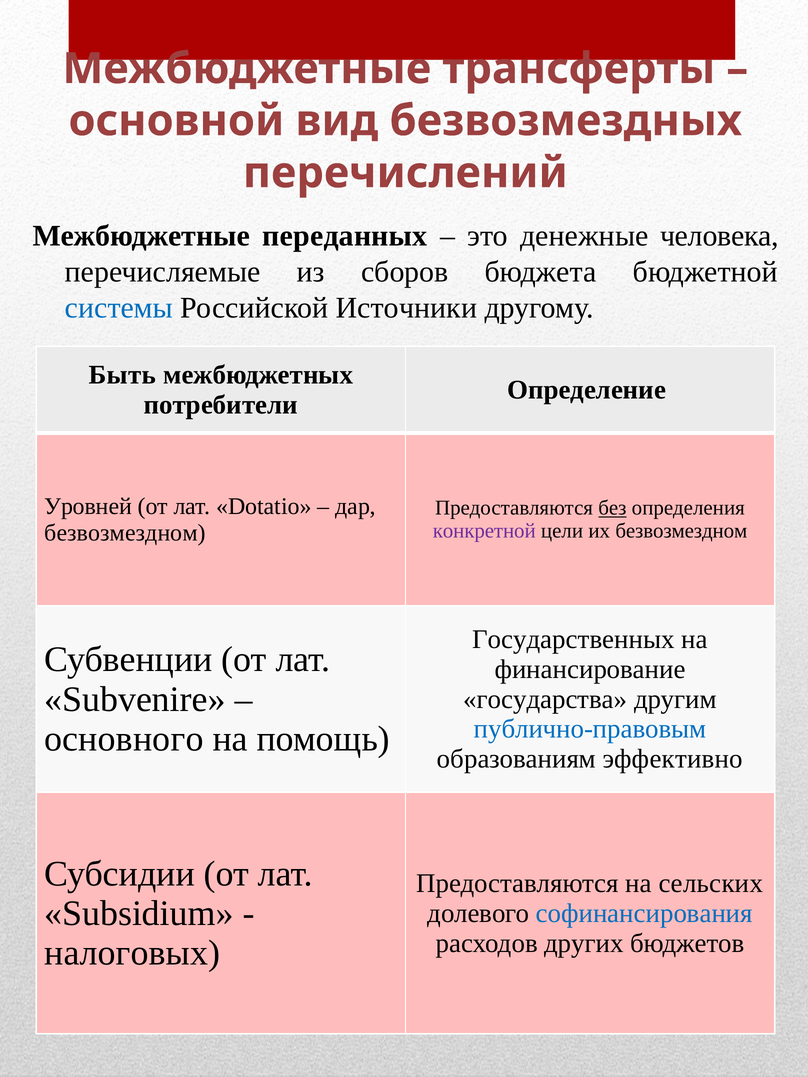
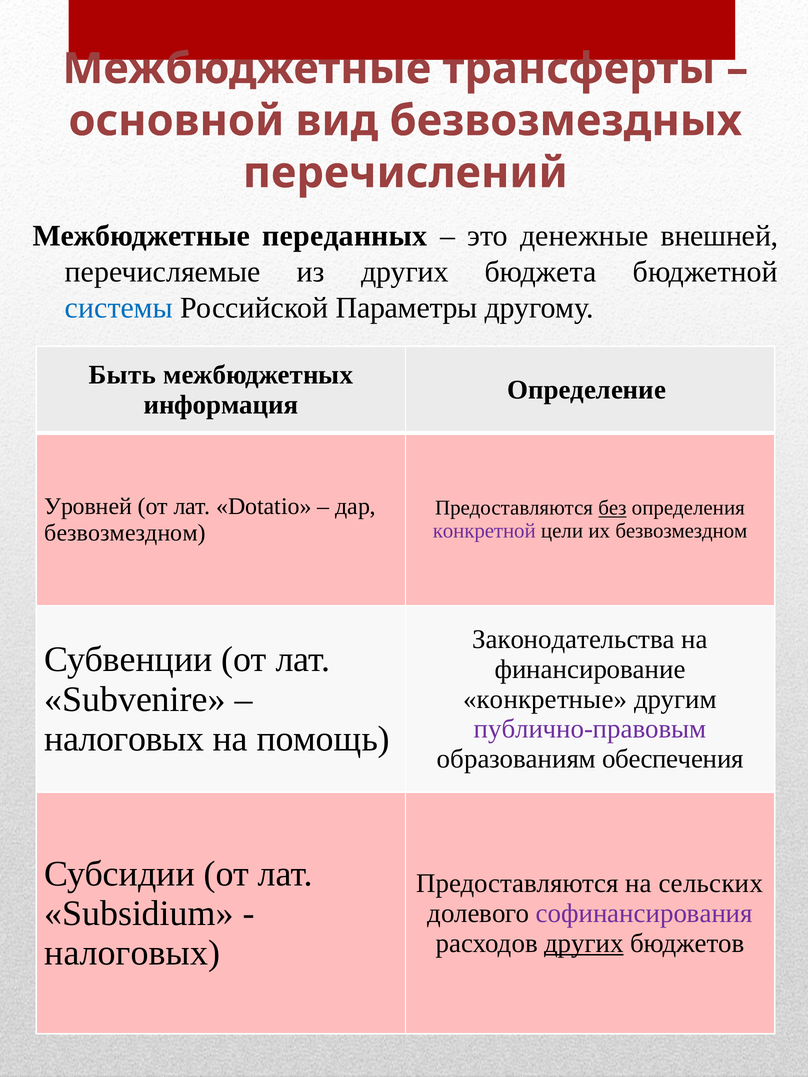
человека: человека -> внешней (719, 236)
из сборов: сборов -> других (405, 272)
Источники: Источники -> Параметры (407, 308)
потребители: потребители -> информация (221, 405)
Государственных: Государственных -> Законодательства (573, 640)
государства: государства -> конкретные (545, 699)
публично-правовым colour: blue -> purple (590, 729)
основного: основного -> налоговых (124, 739)
эффективно: эффективно -> обеспечения (673, 759)
софинансирования colour: blue -> purple (644, 914)
других underline: none -> present (584, 943)
